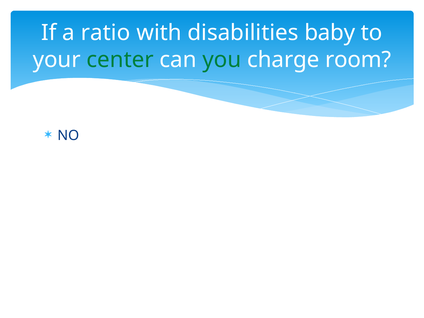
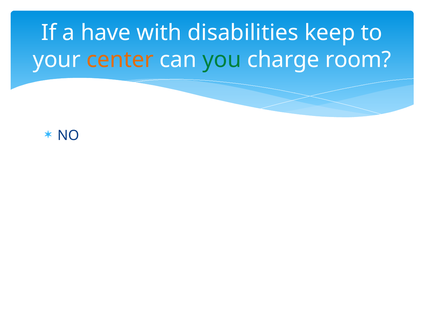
ratio: ratio -> have (106, 33)
baby: baby -> keep (330, 33)
center colour: green -> orange (120, 60)
